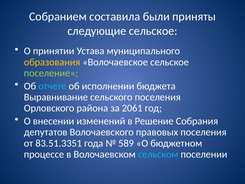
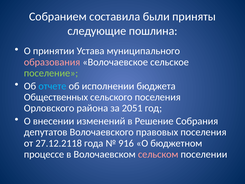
следующие сельское: сельское -> пошлина (153, 31)
образования colour: yellow -> pink (52, 62)
Выравнивание: Выравнивание -> Общественных (56, 97)
2061: 2061 -> 2051 (132, 108)
83.51.3351: 83.51.3351 -> 27.12.2118 (59, 143)
589: 589 -> 916 (126, 143)
сельском colour: light blue -> pink (158, 154)
